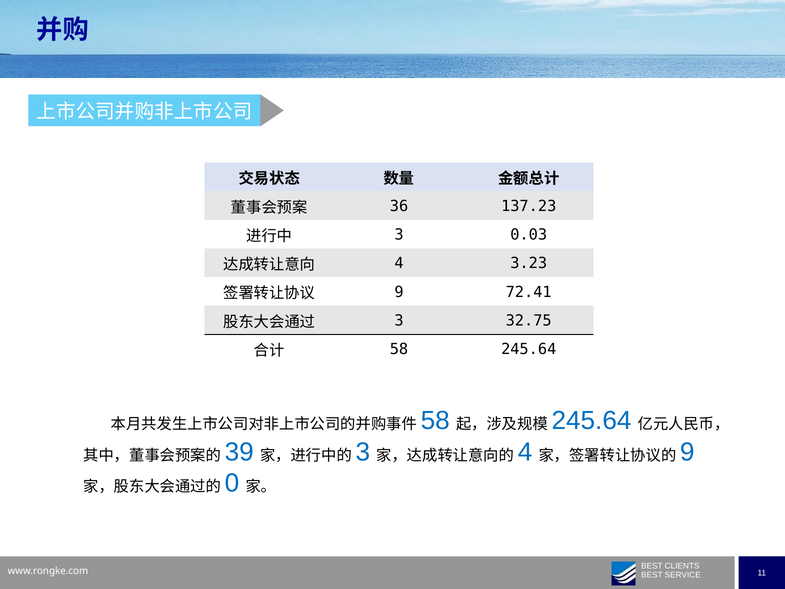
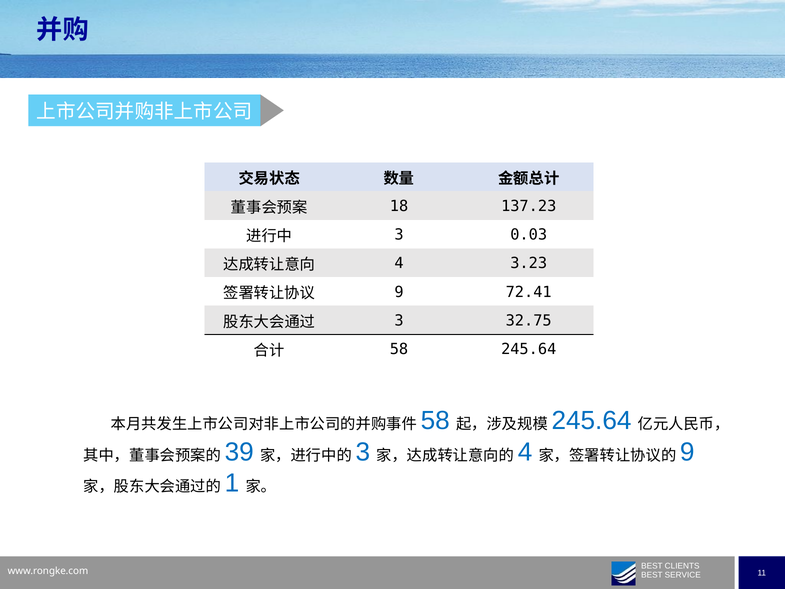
36: 36 -> 18 (399, 206)
0: 0 -> 1 (232, 483)
